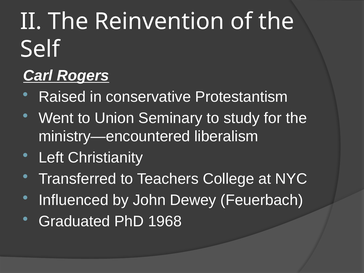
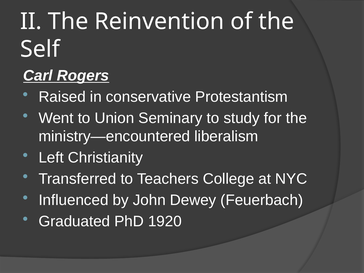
1968: 1968 -> 1920 (165, 221)
